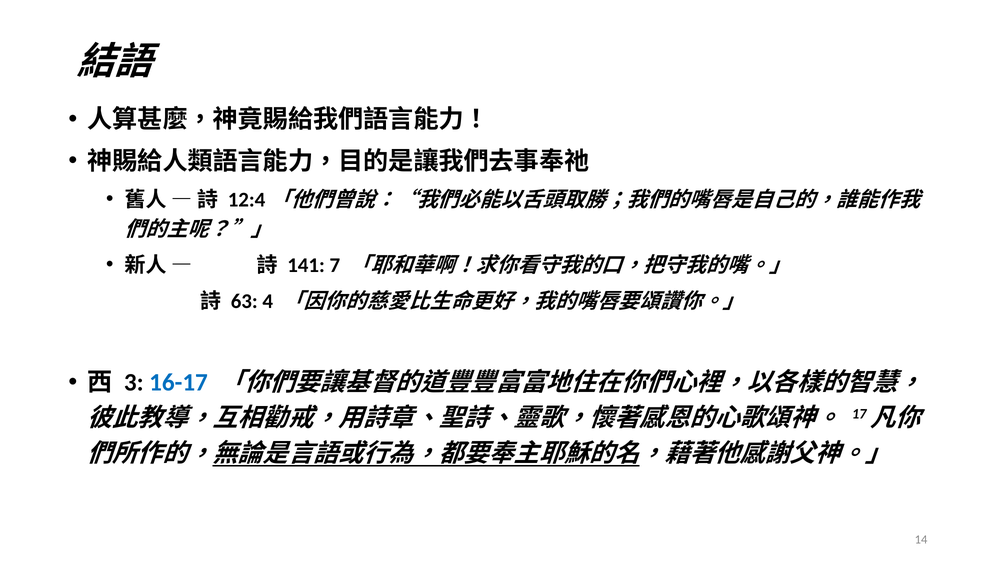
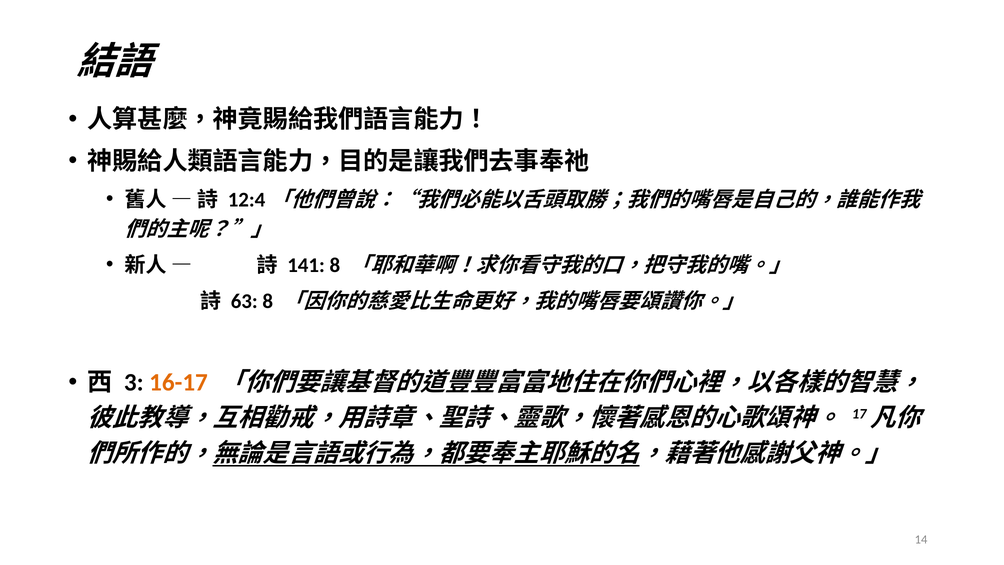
141 7: 7 -> 8 (335, 265)
63 4: 4 -> 8 (268, 301)
16-17 colour: blue -> orange (179, 382)
